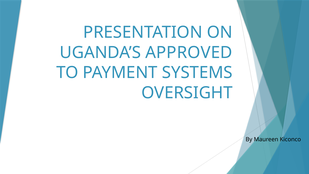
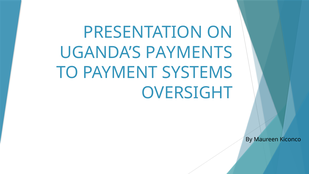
APPROVED: APPROVED -> PAYMENTS (189, 52)
